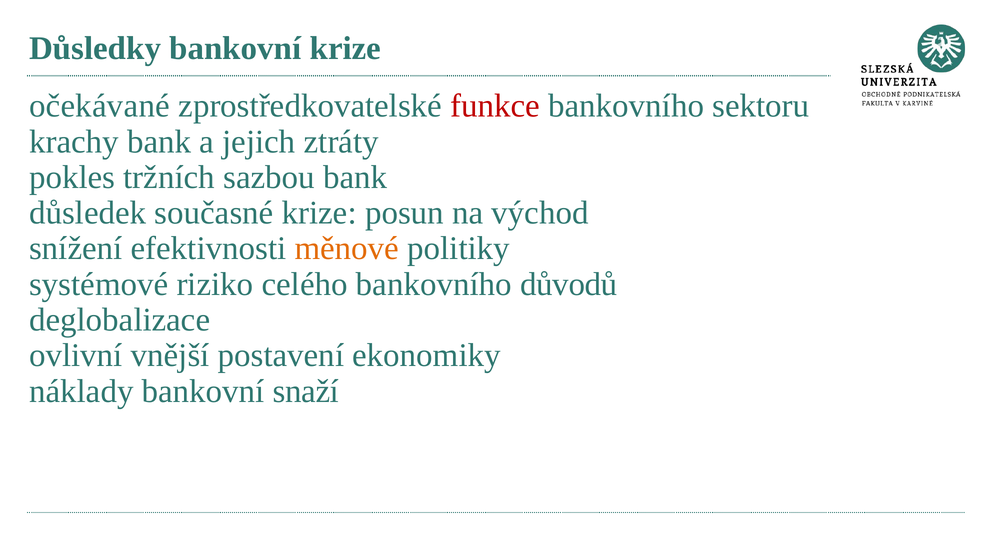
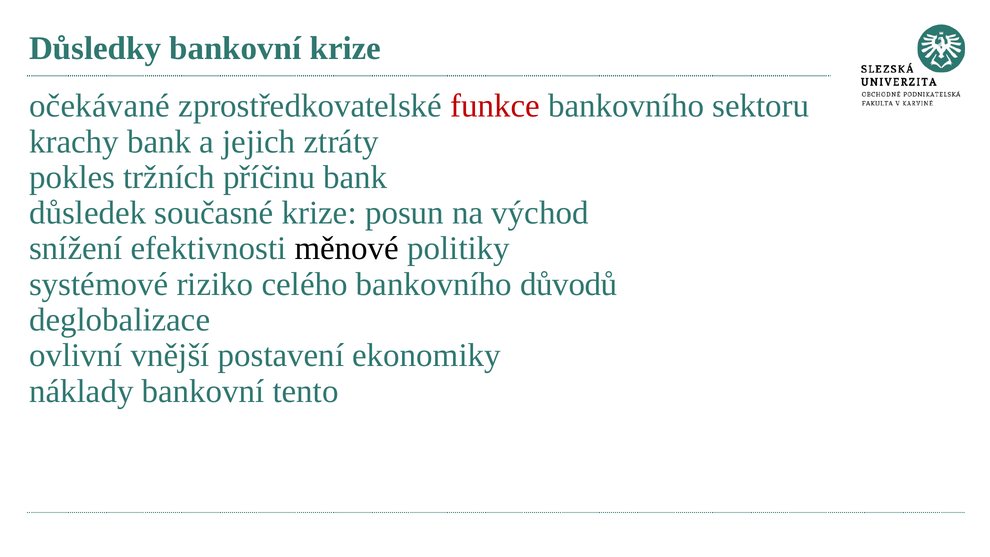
sazbou: sazbou -> příčinu (269, 177)
měnové colour: orange -> black (347, 249)
snaží: snaží -> tento (306, 391)
